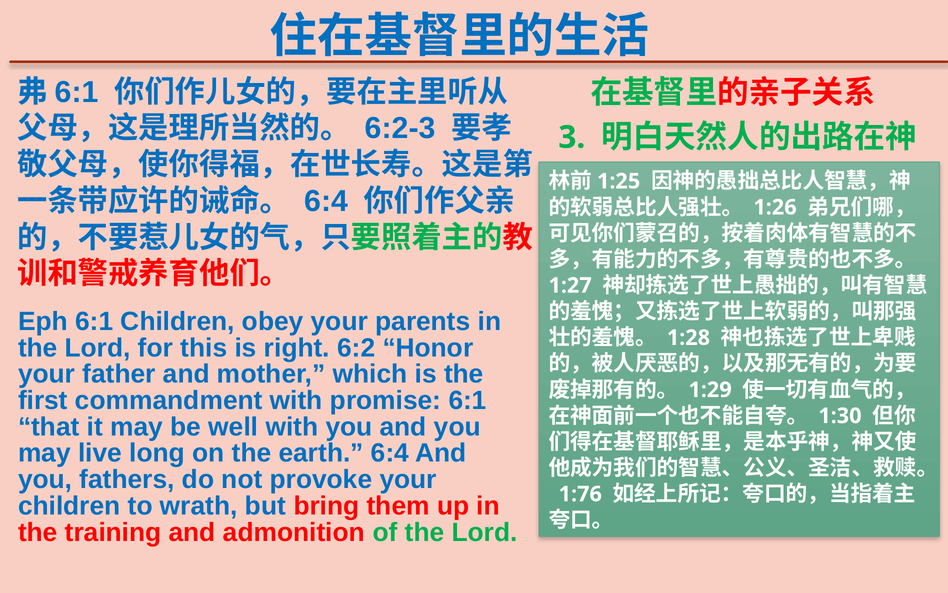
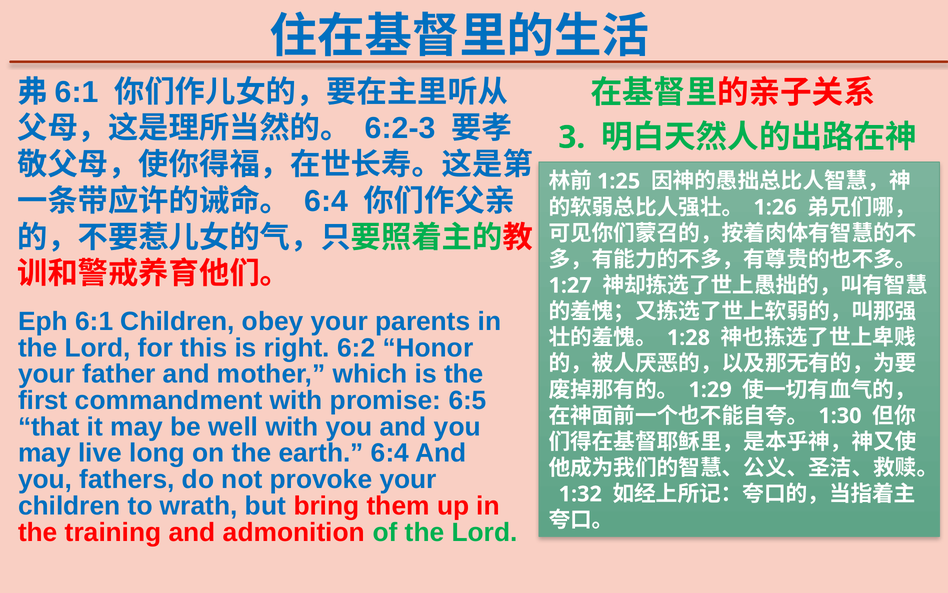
promise 6:1: 6:1 -> 6:5 (468, 400)
1:76: 1:76 -> 1:32 (580, 494)
